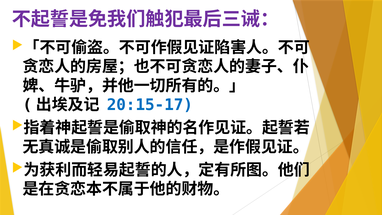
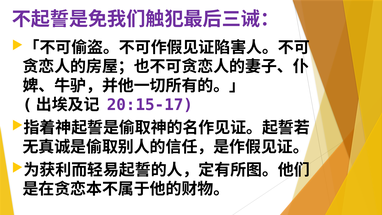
20:15-17 colour: blue -> purple (150, 105)
